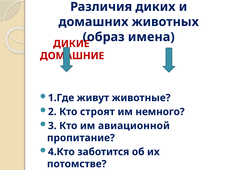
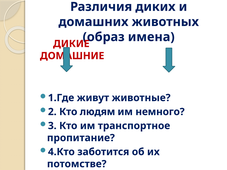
строят: строят -> людям (97, 112)
авиационной: авиационной -> транспортное (134, 126)
